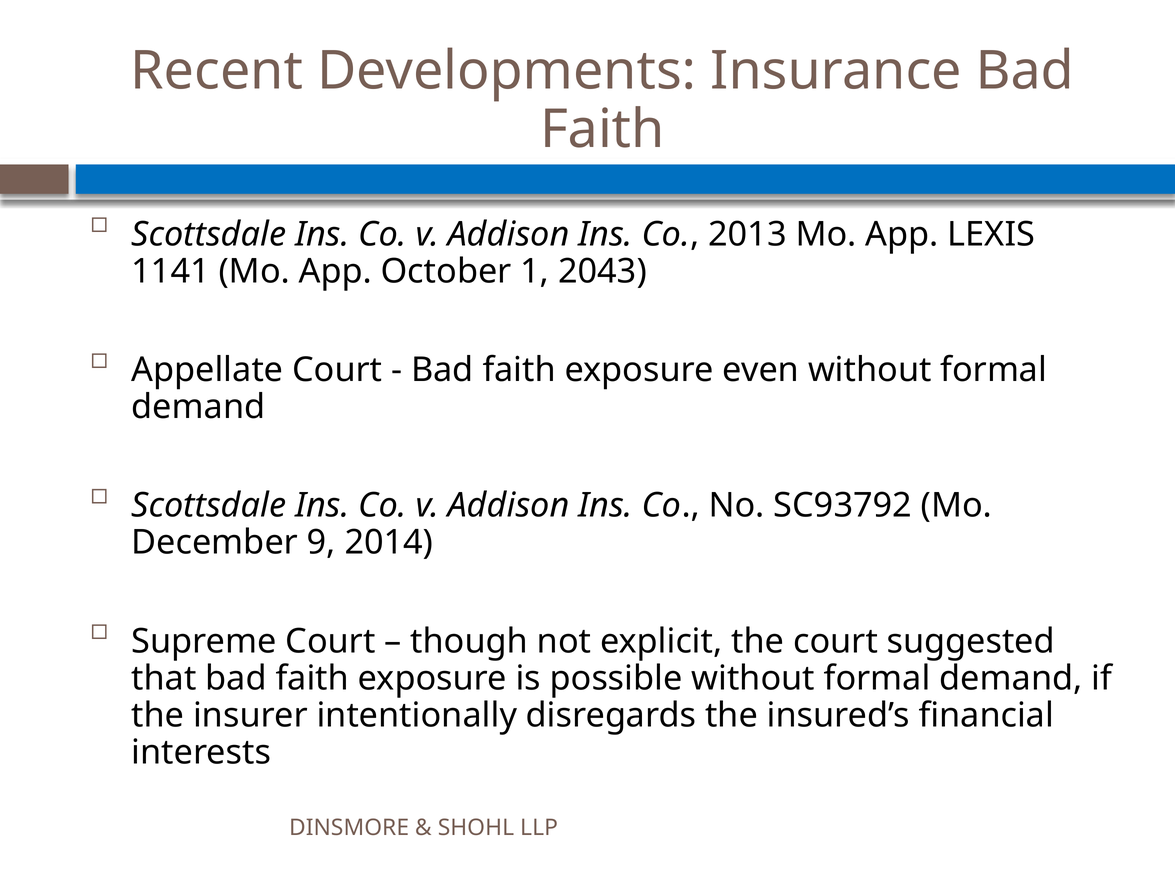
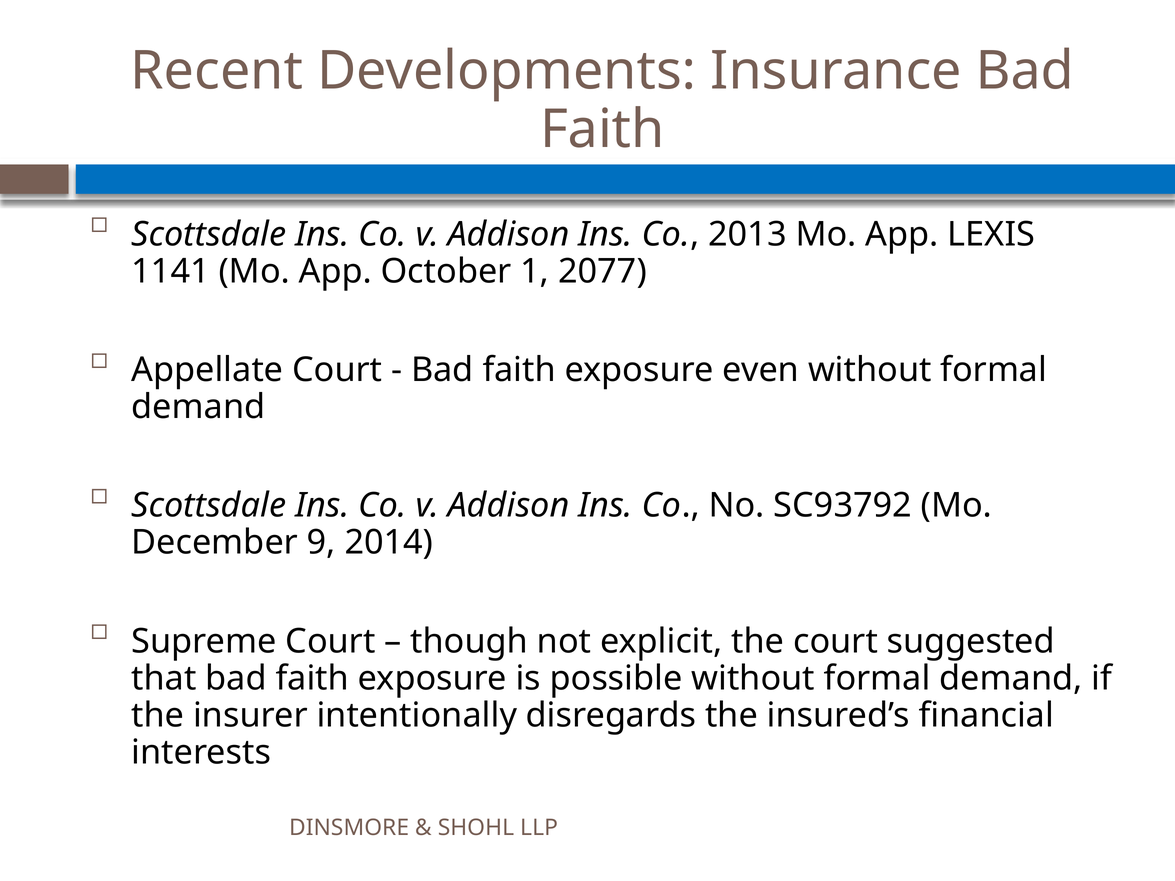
2043: 2043 -> 2077 (602, 271)
